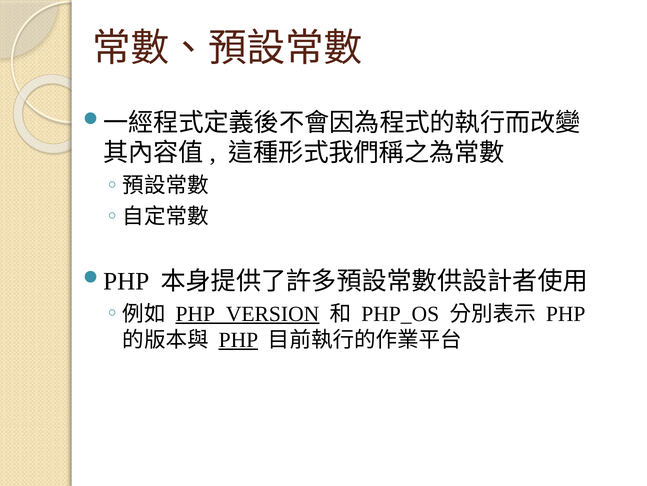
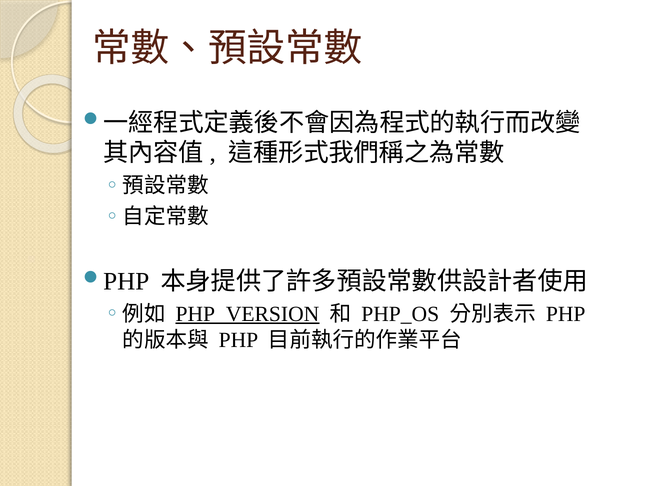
PHP underline: present -> none (238, 339)
